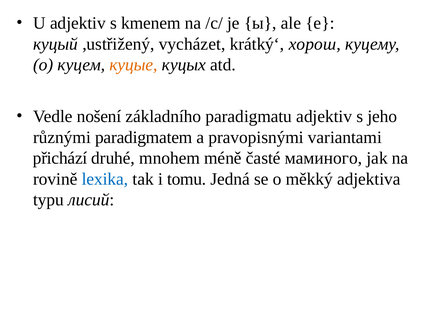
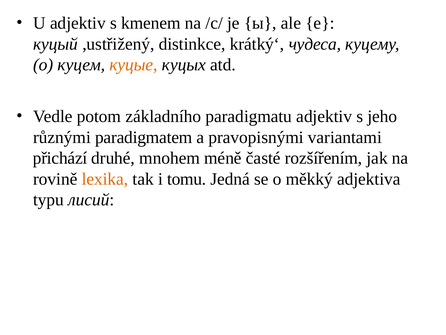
vycházet: vycházet -> distinkce (192, 44)
хорош: хорош -> чудеса (315, 44)
nošení: nošení -> potom (99, 116)
маминого: маминого -> rozšířením (324, 158)
lexika colour: blue -> orange (105, 179)
